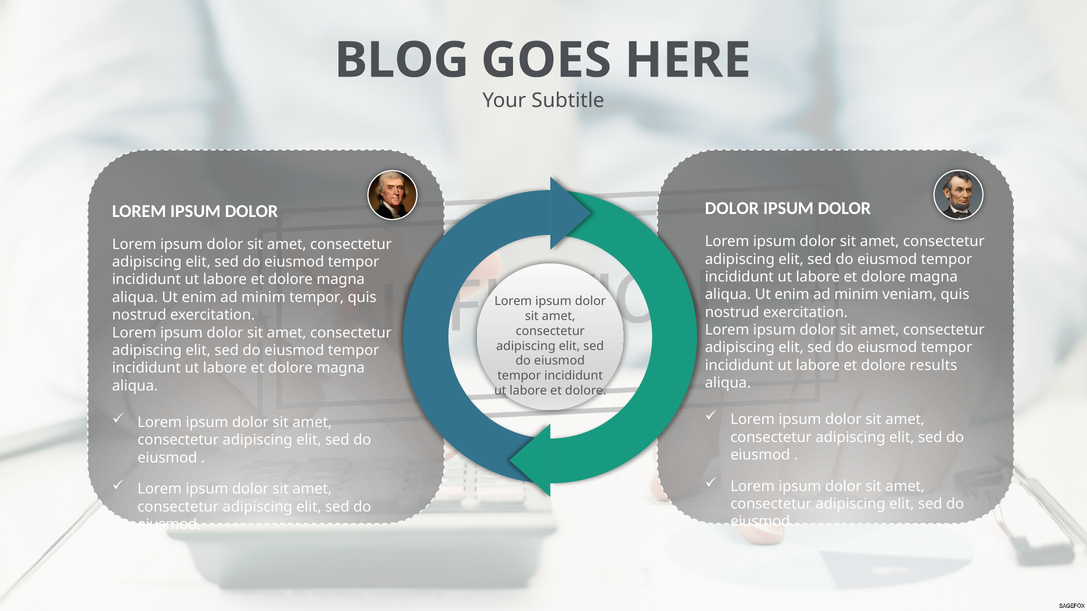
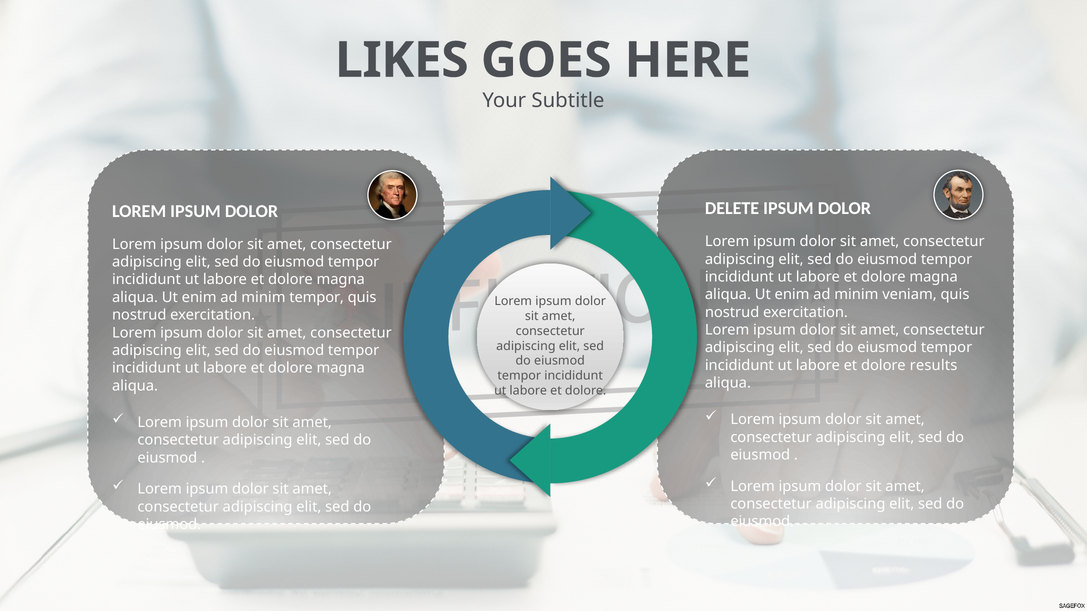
BLOG: BLOG -> LIKES (402, 60)
DOLOR: DOLOR -> DELETE (732, 209)
